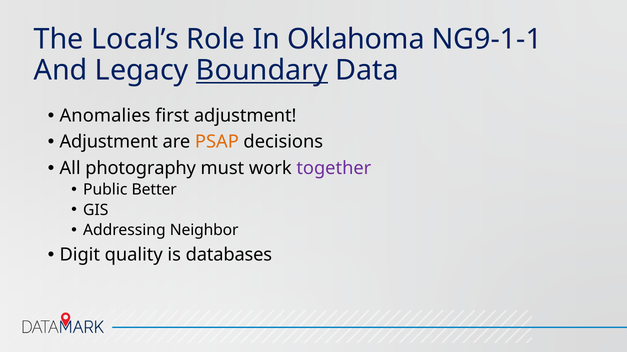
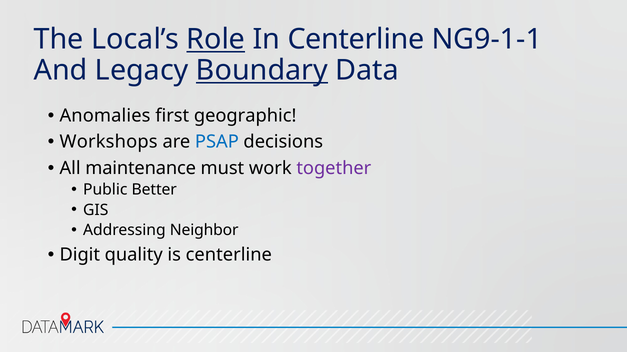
Role underline: none -> present (216, 40)
In Oklahoma: Oklahoma -> Centerline (356, 40)
first adjustment: adjustment -> geographic (245, 116)
Adjustment: Adjustment -> Workshops (109, 142)
PSAP colour: orange -> blue (217, 142)
photography: photography -> maintenance (141, 169)
is databases: databases -> centerline (229, 255)
